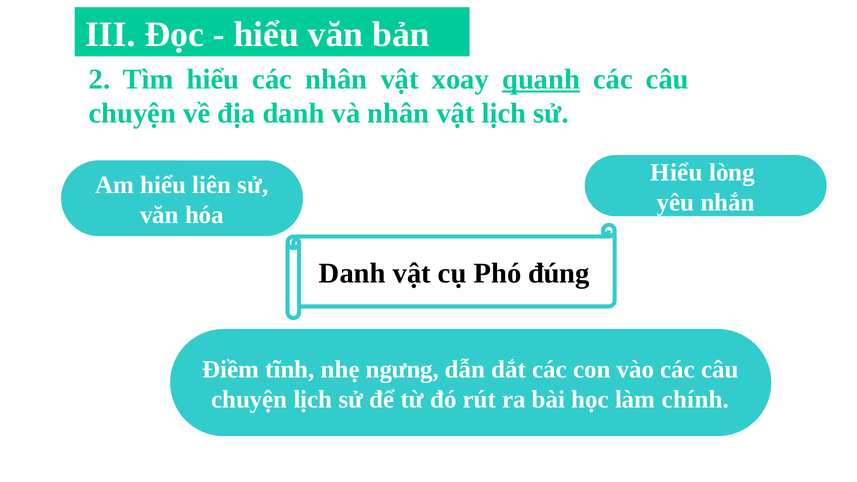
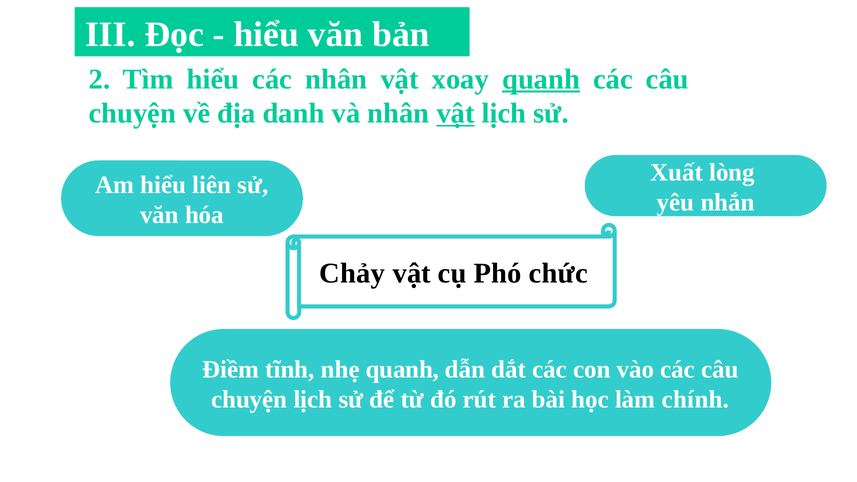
vật underline: none -> present (456, 114)
Hiểu: Hiểu -> Xuất (677, 172)
Danh: Danh -> Chảy (352, 273)
đúng: đúng -> chức (558, 273)
nhẹ ngưng: ngưng -> quanh (402, 369)
